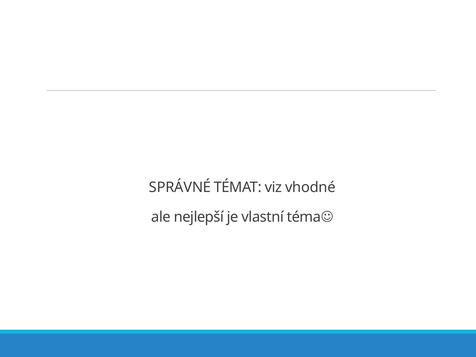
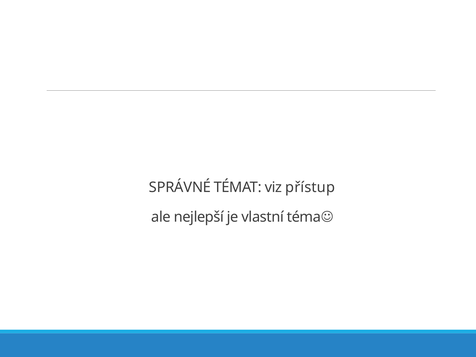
vhodné: vhodné -> přístup (310, 187)
